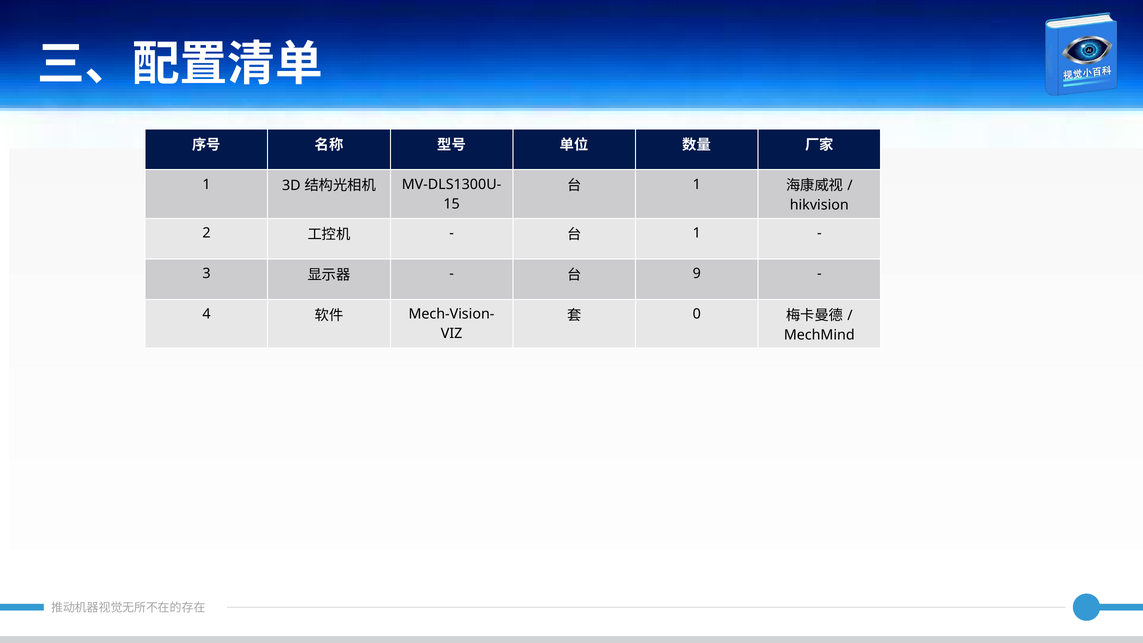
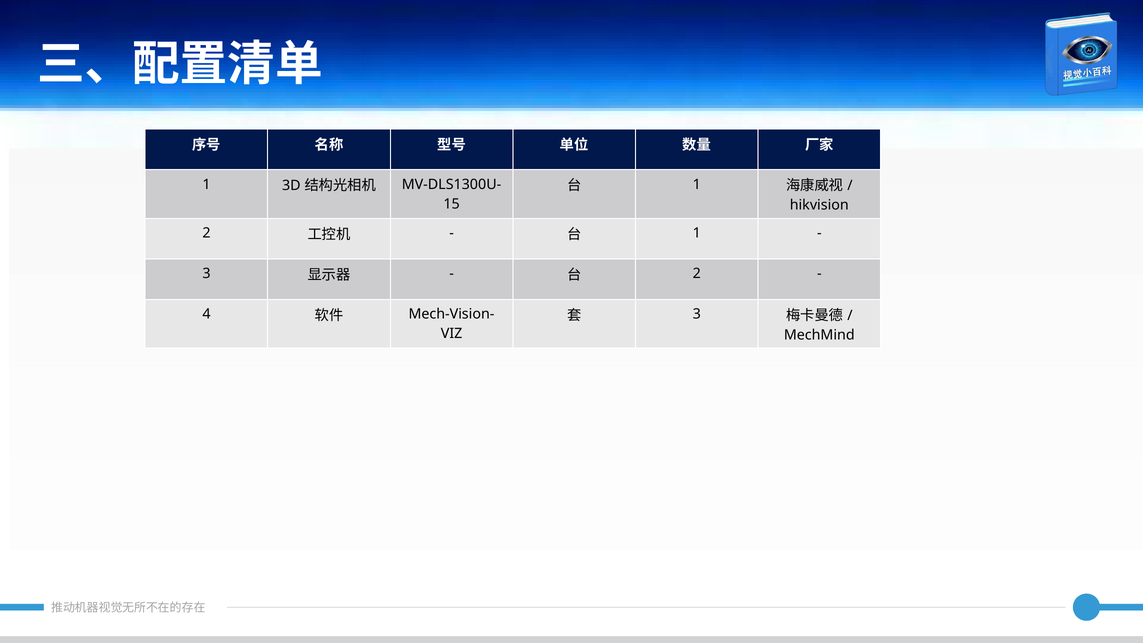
9: 9 -> 2 (697, 274)
0: 0 -> 3 (697, 314)
